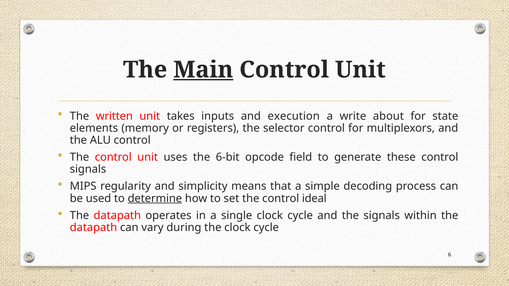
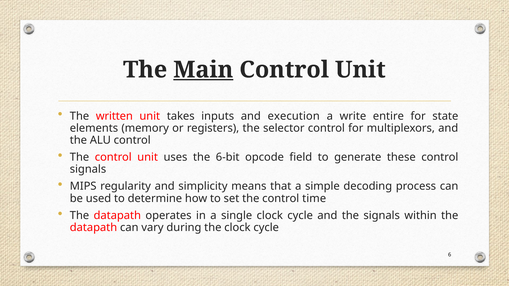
about: about -> entire (388, 116)
determine underline: present -> none (155, 199)
ideal: ideal -> time (314, 199)
